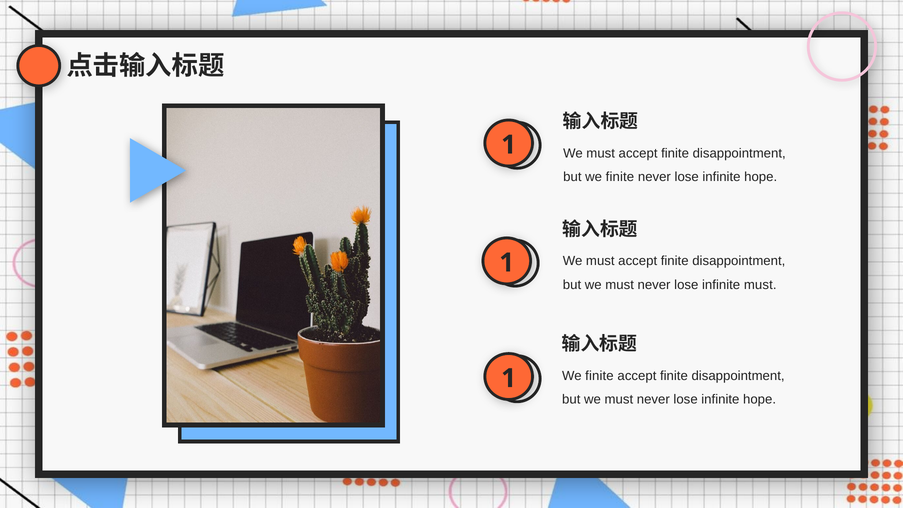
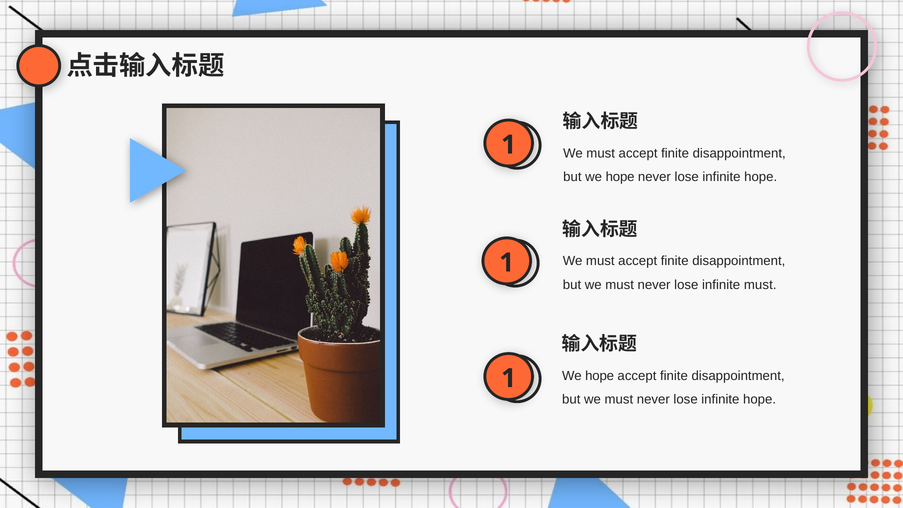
but we finite: finite -> hope (620, 177)
finite: finite -> hope (600, 376)
